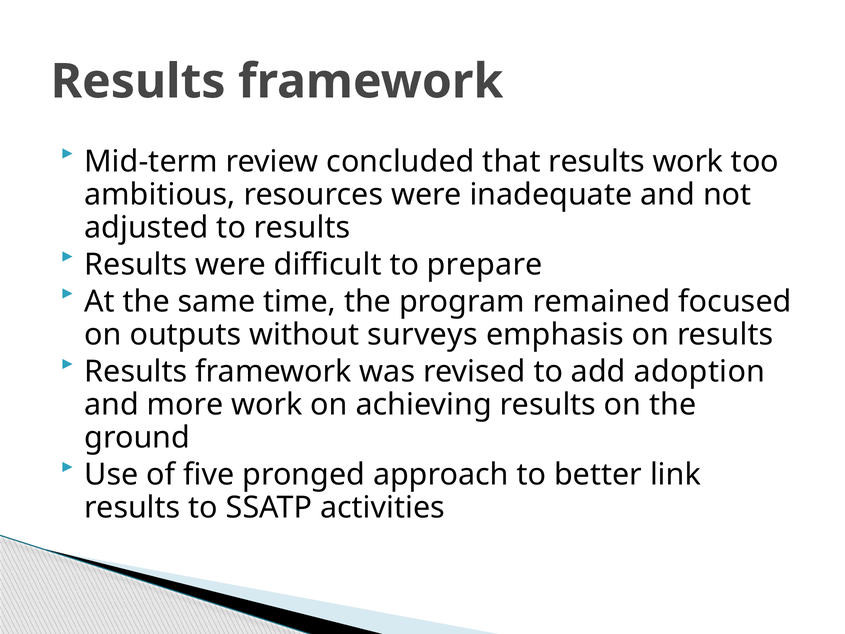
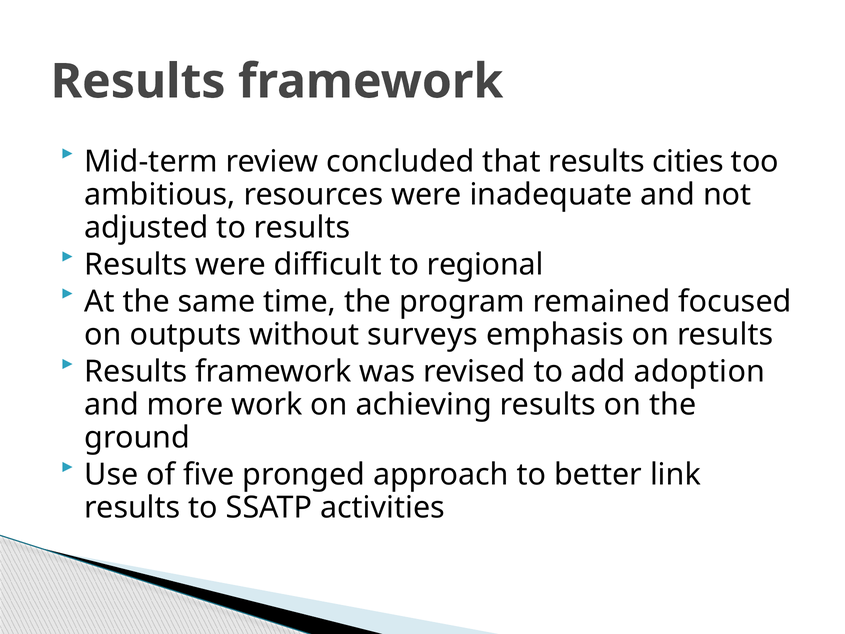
results work: work -> cities (688, 161)
prepare: prepare -> regional (485, 264)
